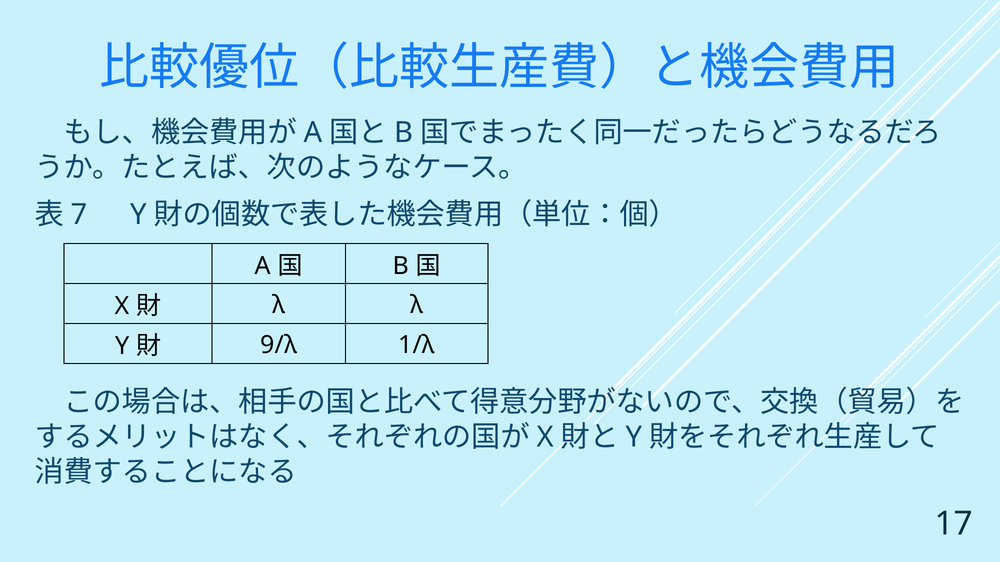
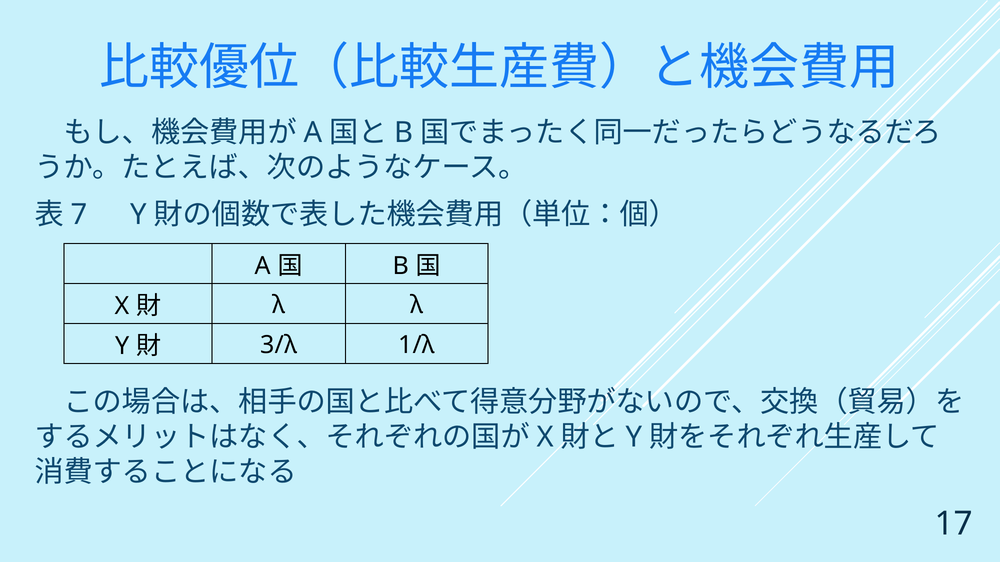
9/λ: 9/λ -> 3/λ (279, 345)
